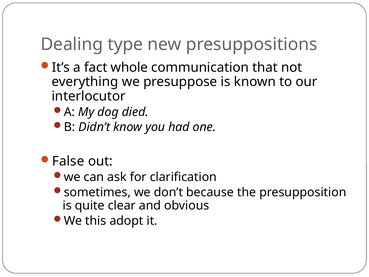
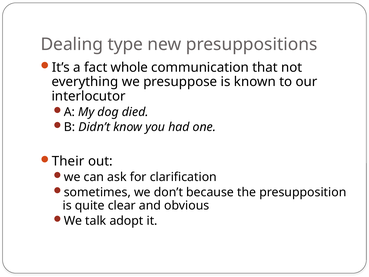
False: False -> Their (68, 161)
this: this -> talk (96, 221)
